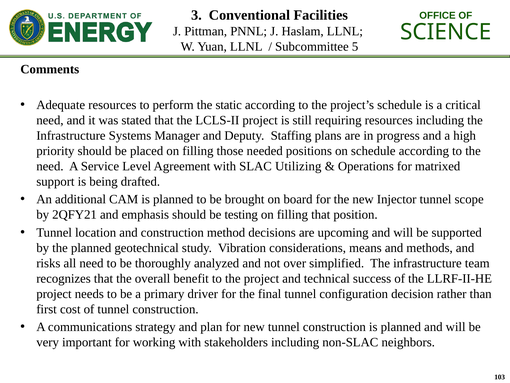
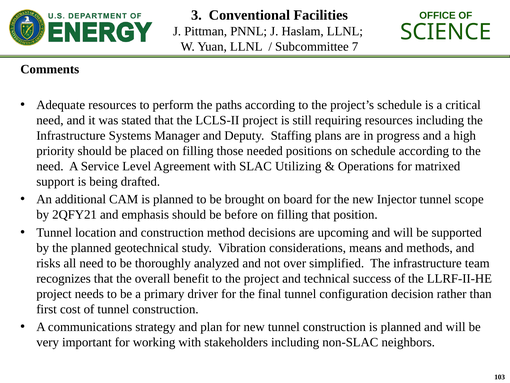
5: 5 -> 7 (355, 47)
static: static -> paths (229, 105)
testing: testing -> before (241, 214)
